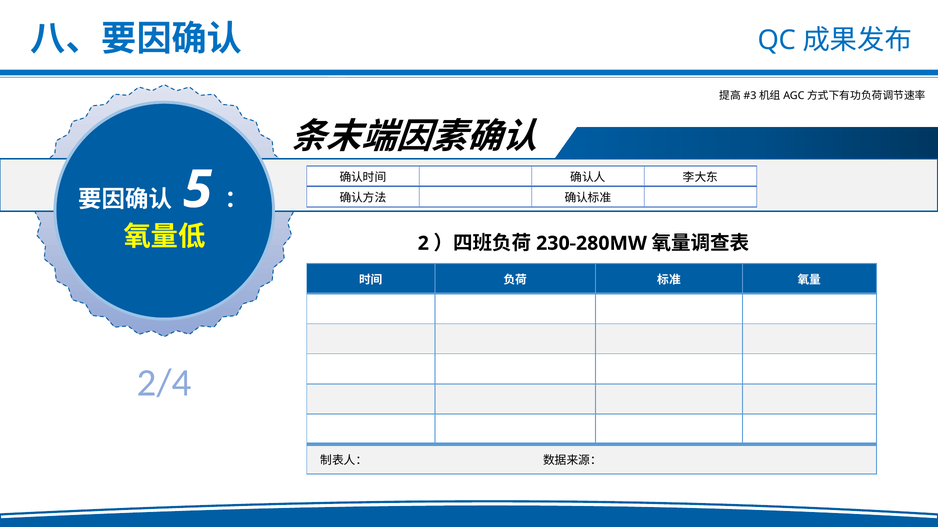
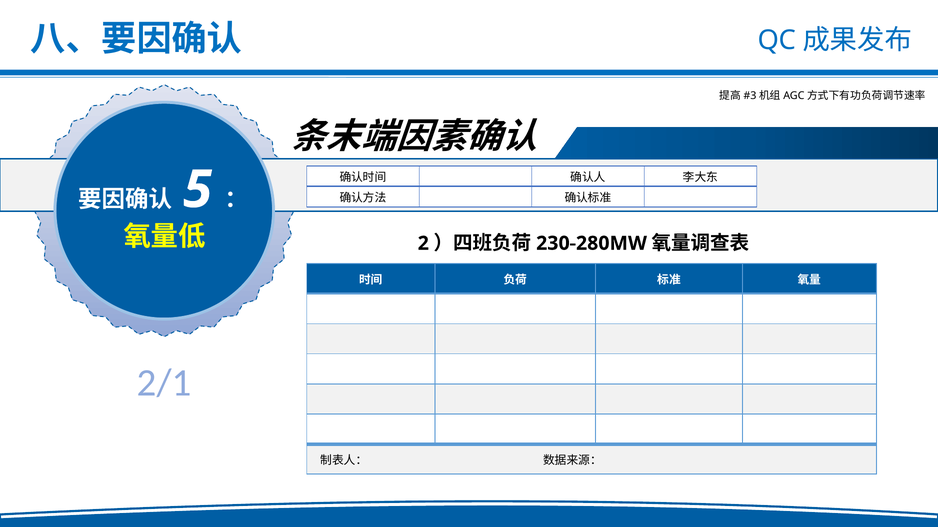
2/4: 2/4 -> 2/1 (164, 383)
